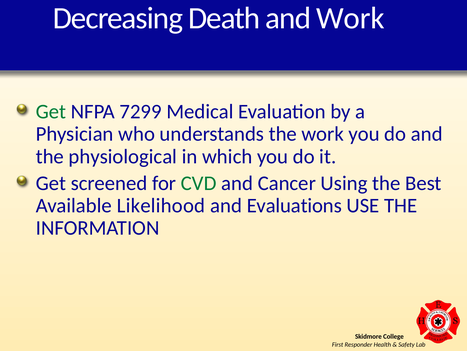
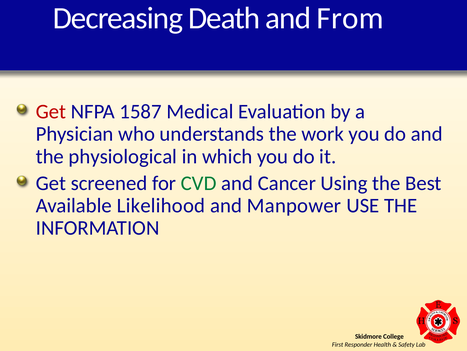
and Work: Work -> From (350, 18)
Get colour: green -> red (51, 111)
7299: 7299 -> 1587 (141, 111)
Evaluations: Evaluations -> Manpower (294, 205)
